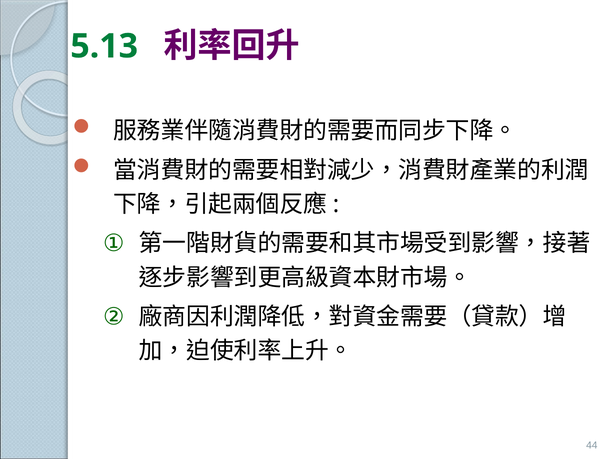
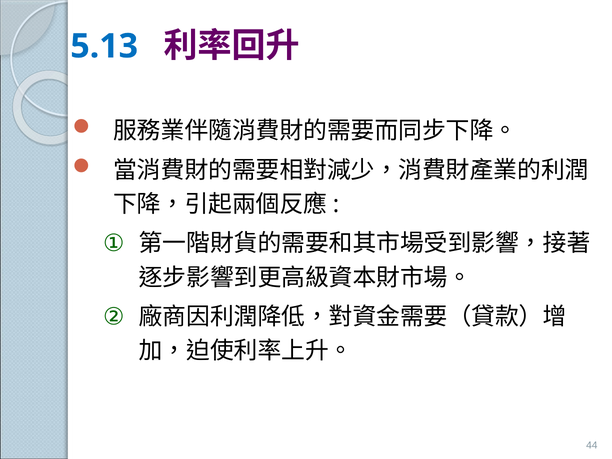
5.13 colour: green -> blue (104, 46)
